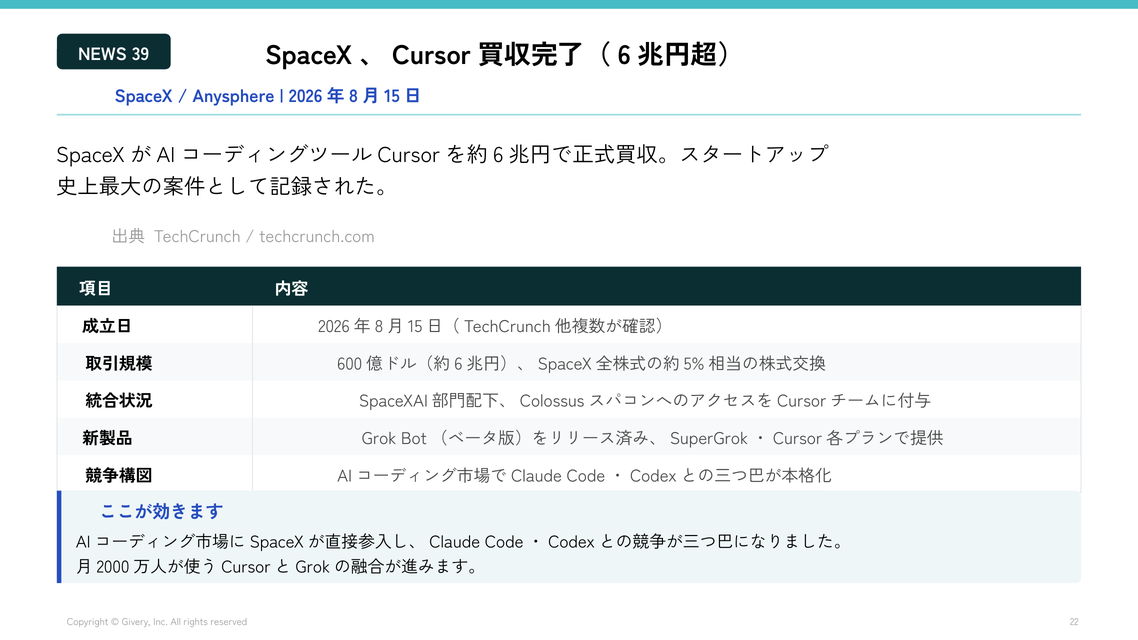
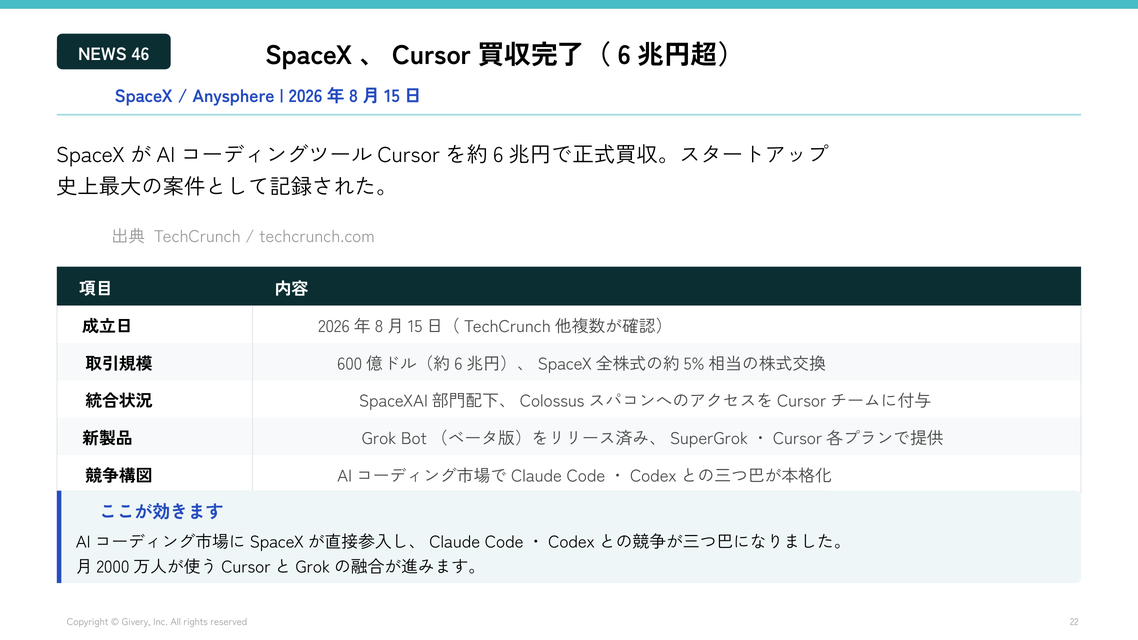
39: 39 -> 46 (141, 55)
